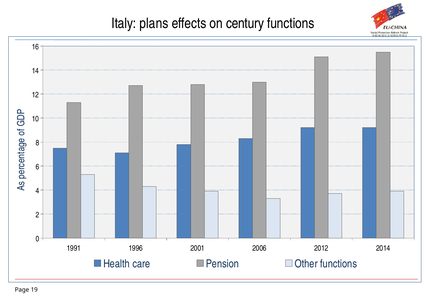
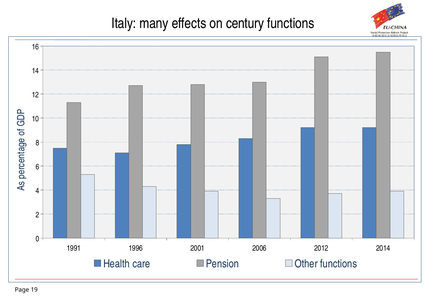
plans: plans -> many (154, 23)
